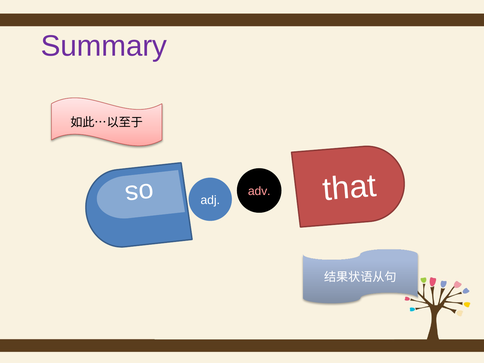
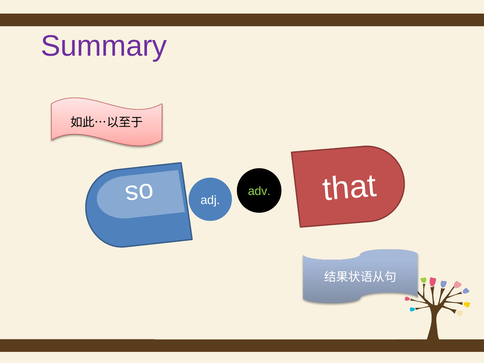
adv colour: pink -> light green (259, 191)
